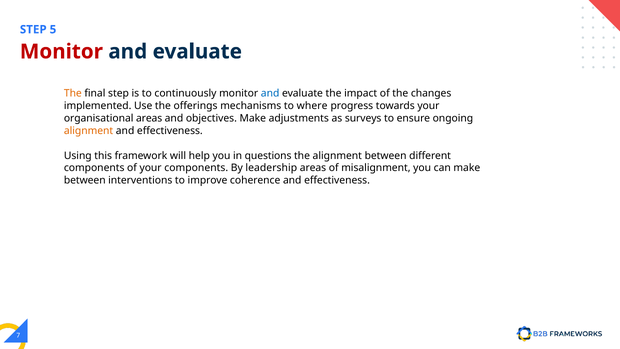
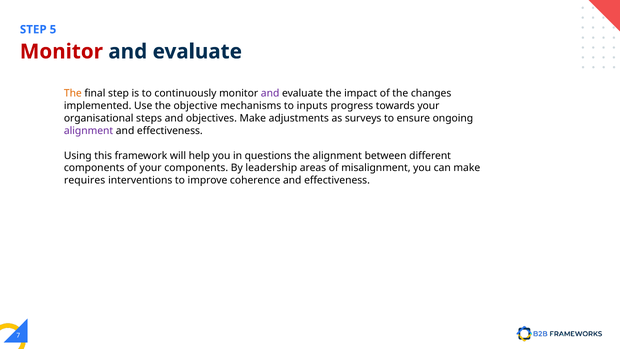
and colour: blue -> purple (270, 94)
offerings: offerings -> objective (196, 106)
where: where -> inputs (312, 106)
organisational areas: areas -> steps (149, 118)
alignment colour: orange -> purple (89, 131)
between: between -> requires (85, 180)
